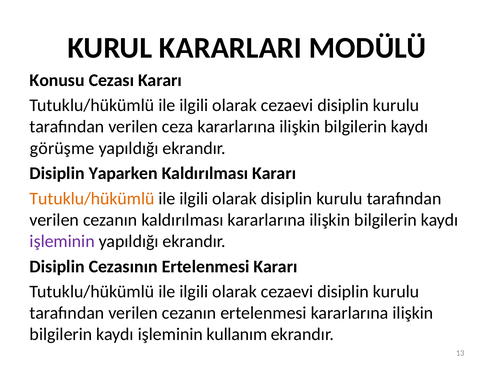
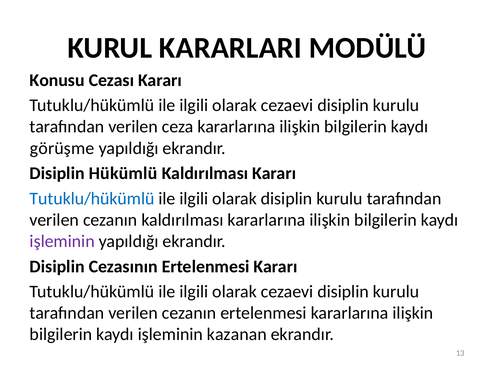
Yaparken: Yaparken -> Hükümlü (123, 174)
Tutuklu/hükümlü colour: orange -> blue (92, 199)
kullanım: kullanım -> kazanan (237, 335)
